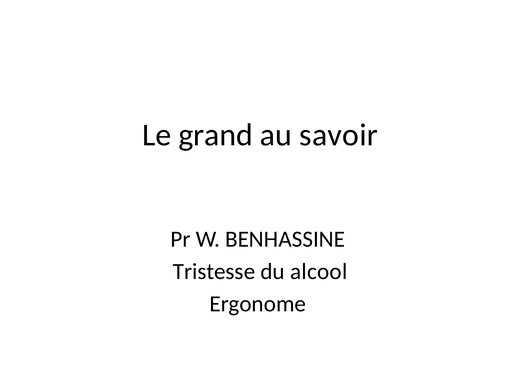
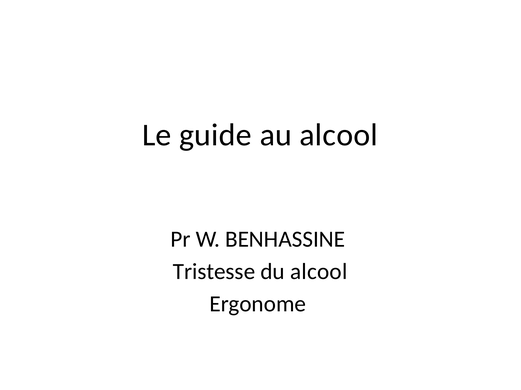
grand: grand -> guide (215, 135)
au savoir: savoir -> alcool (339, 135)
